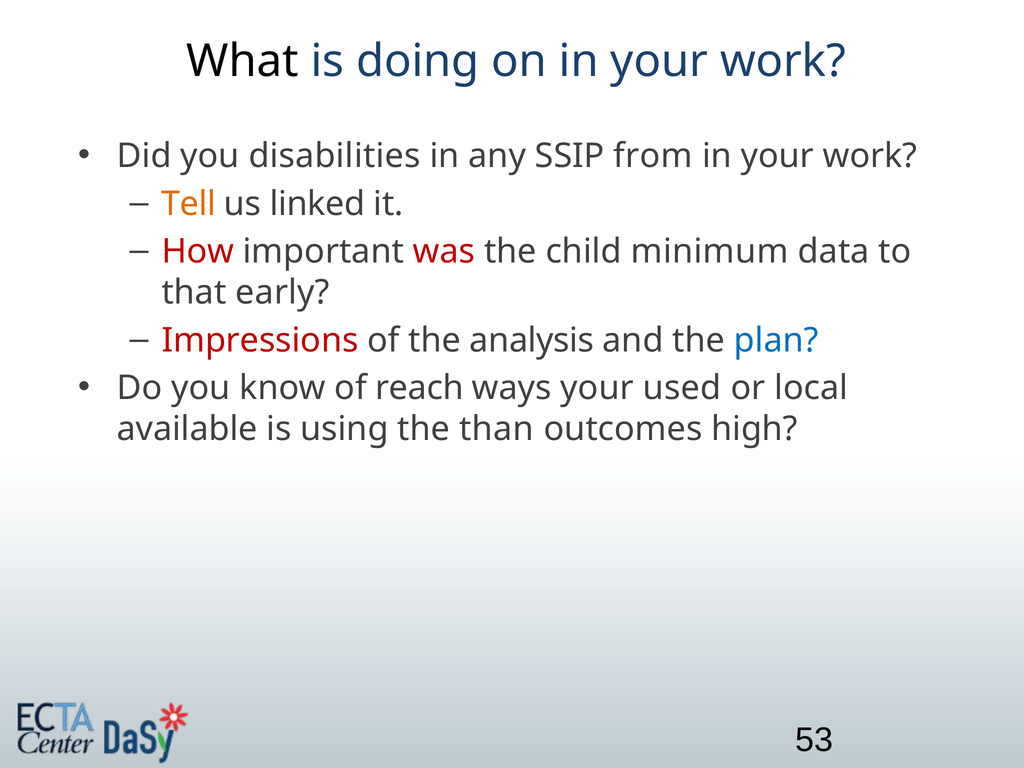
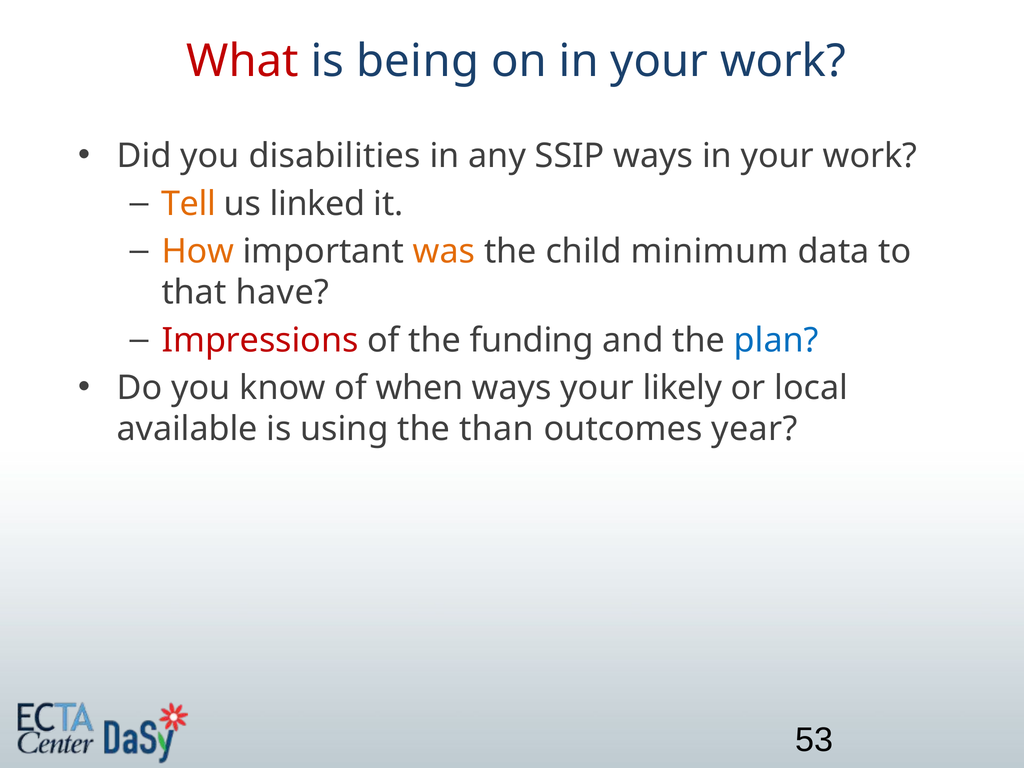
What colour: black -> red (243, 61)
doing: doing -> being (418, 61)
SSIP from: from -> ways (653, 156)
How colour: red -> orange (198, 252)
was colour: red -> orange (444, 252)
early: early -> have (282, 293)
analysis: analysis -> funding (532, 340)
reach: reach -> when (419, 388)
used: used -> likely (682, 388)
high: high -> year (754, 429)
